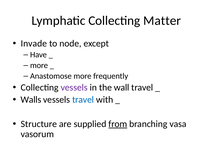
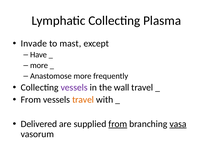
Matter: Matter -> Plasma (162, 21)
node: node -> mast (70, 43)
Walls: Walls -> From (31, 99)
travel colour: blue -> orange (83, 99)
Structure: Structure -> Delivered (39, 124)
vasa underline: none -> present (178, 124)
